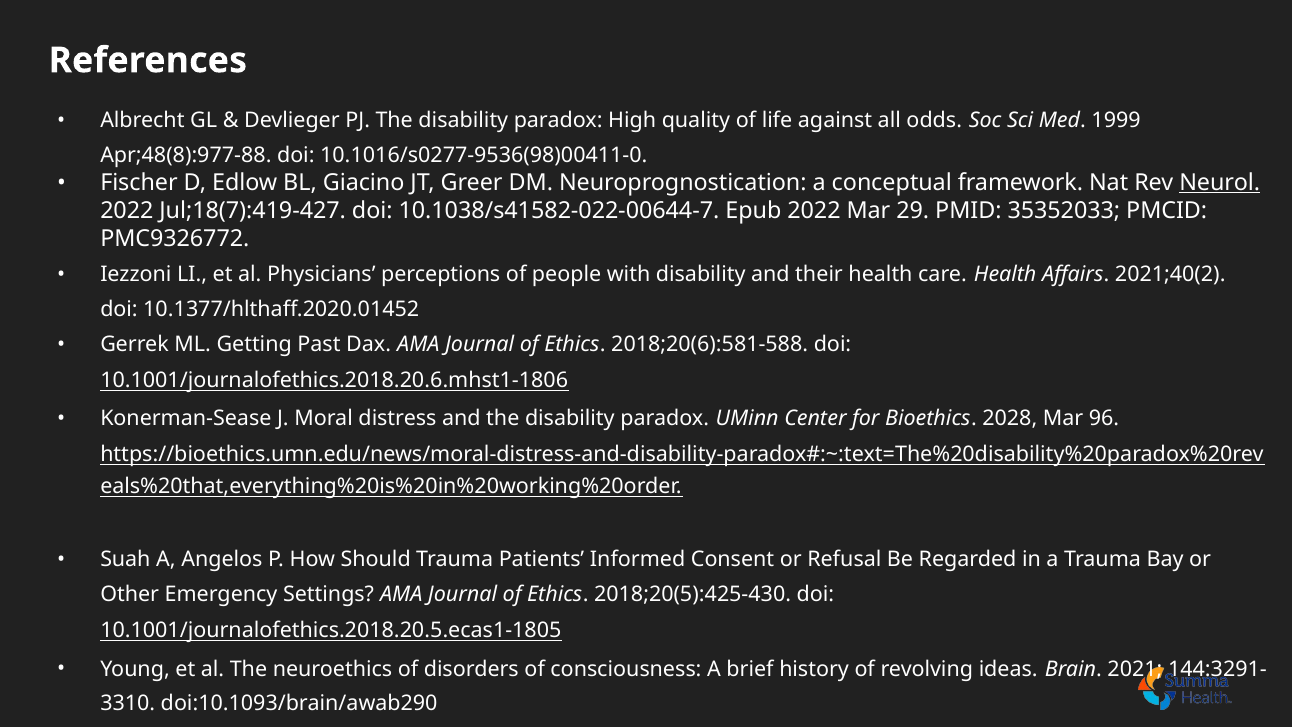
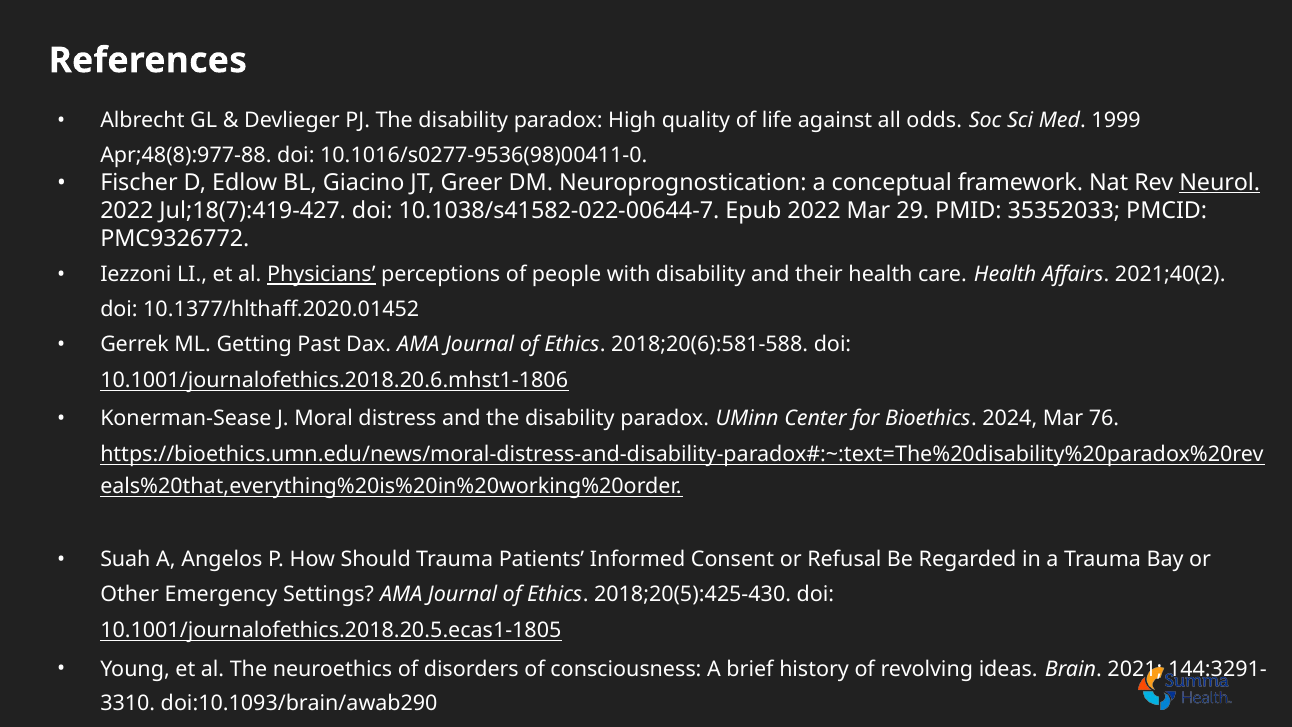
Physicians underline: none -> present (321, 275)
2028: 2028 -> 2024 (1010, 419)
96: 96 -> 76 (1104, 419)
